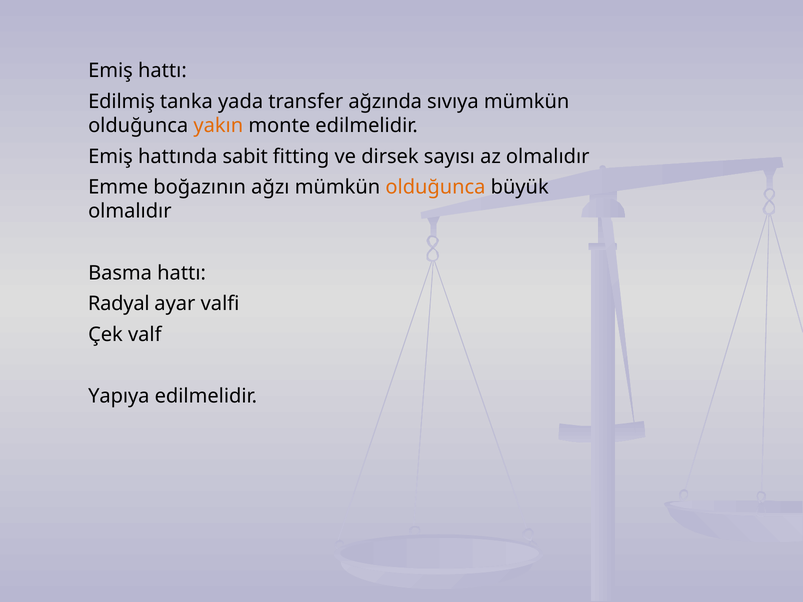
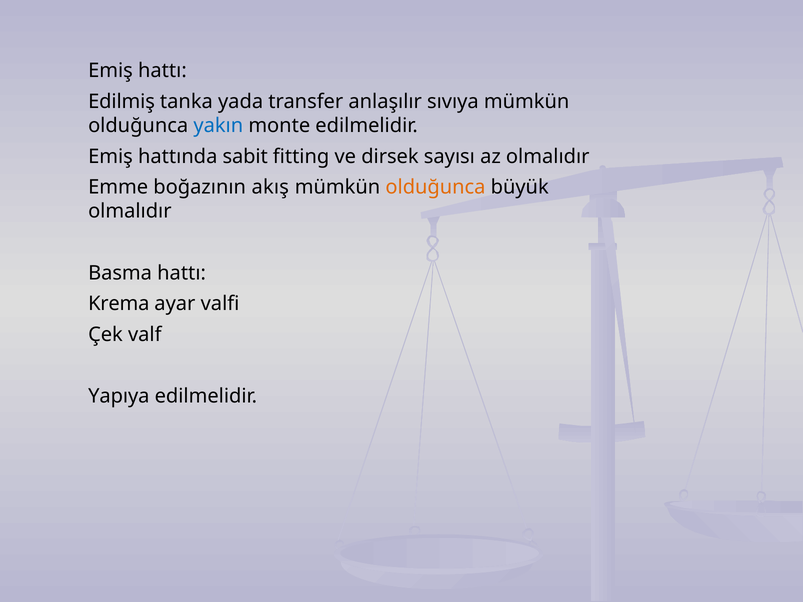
ağzında: ağzında -> anlaşılır (385, 102)
yakın colour: orange -> blue (218, 126)
ağzı: ağzı -> akış (270, 187)
Radyal: Radyal -> Krema (119, 304)
